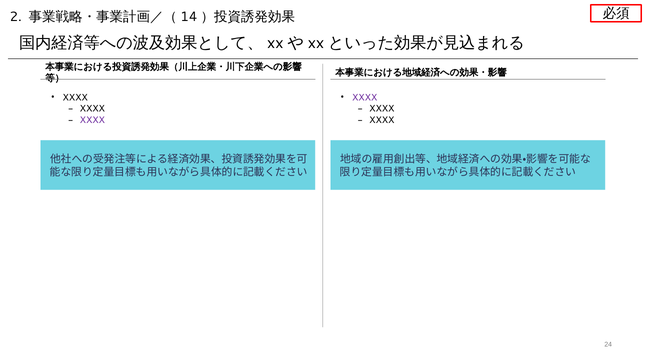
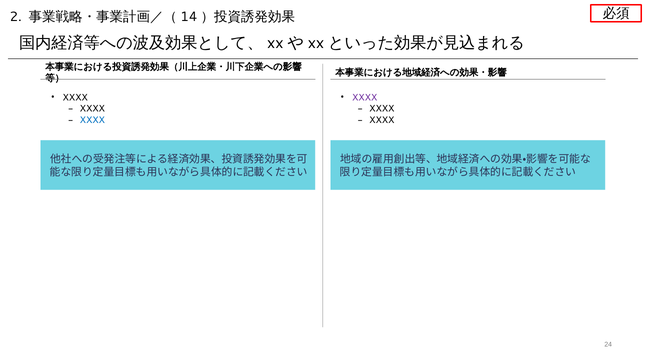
XXXX colour: purple -> blue (92, 120)
